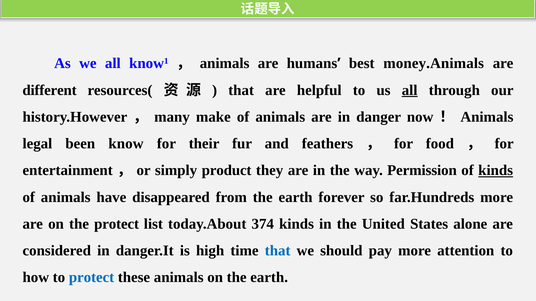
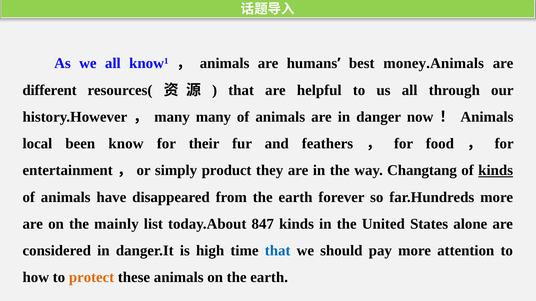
all underline: present -> none (410, 90)
make: make -> many (213, 117)
legal: legal -> local (37, 144)
Permission: Permission -> Changtang (422, 171)
the protect: protect -> mainly (116, 224)
374: 374 -> 847 (263, 224)
protect colour: blue -> orange (92, 278)
